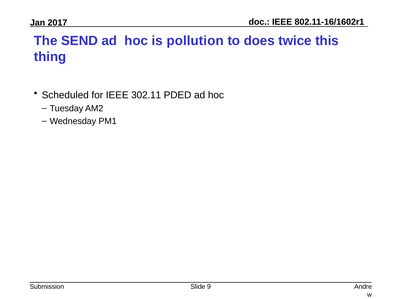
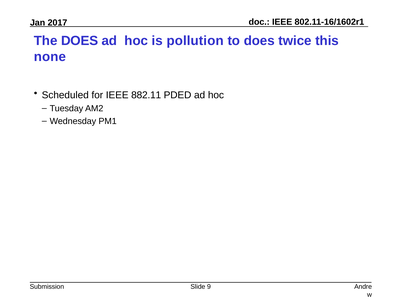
The SEND: SEND -> DOES (80, 41)
thing: thing -> none (50, 57)
302.11: 302.11 -> 882.11 (146, 95)
